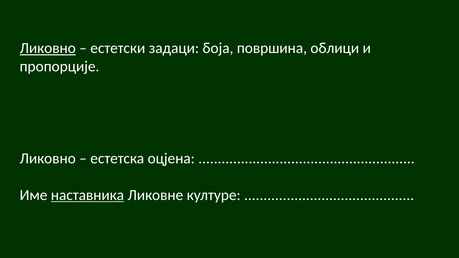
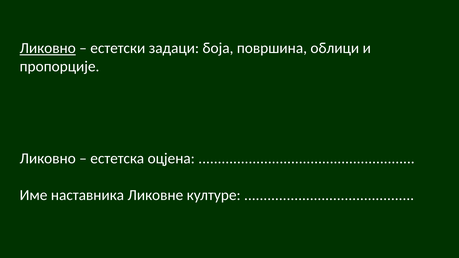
наставника underline: present -> none (87, 195)
